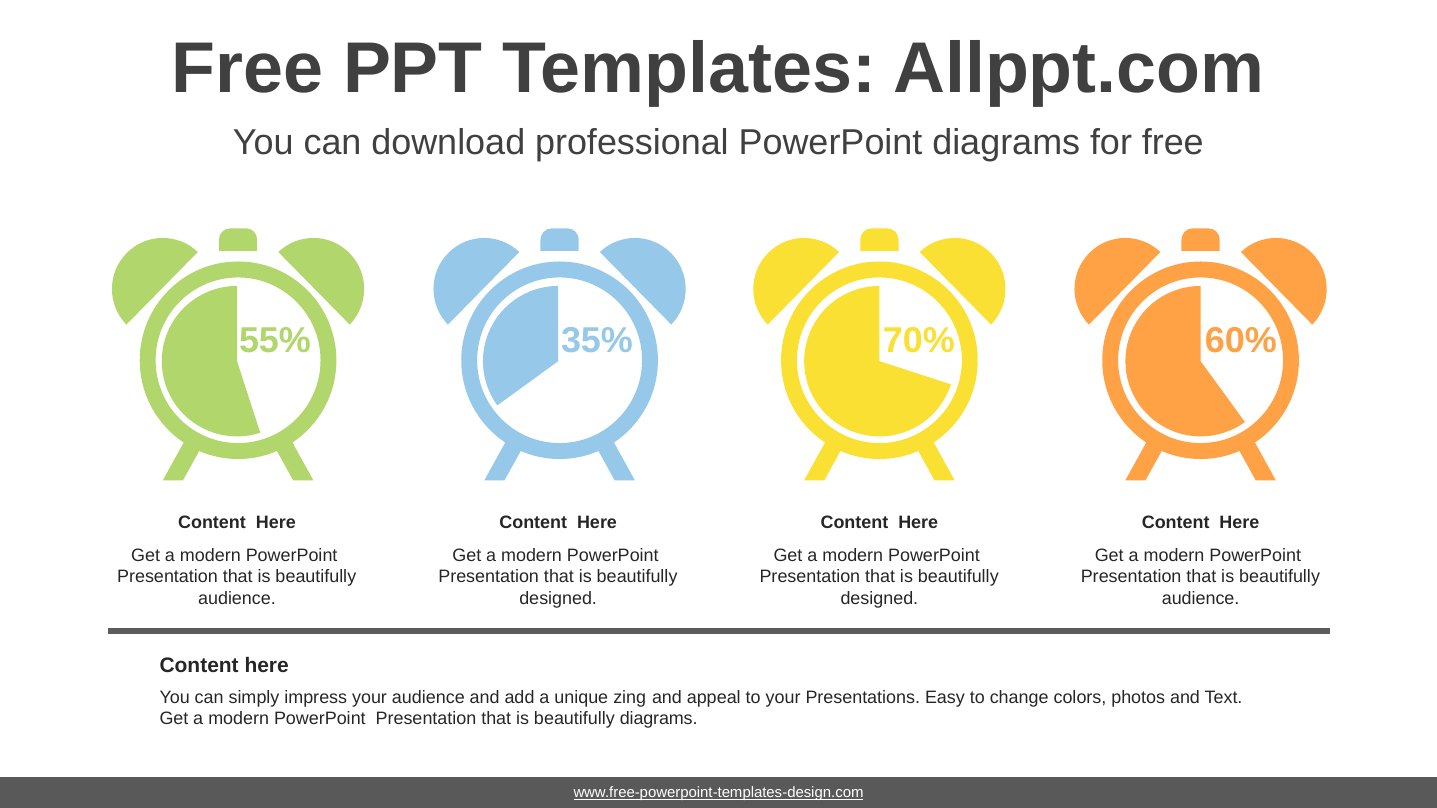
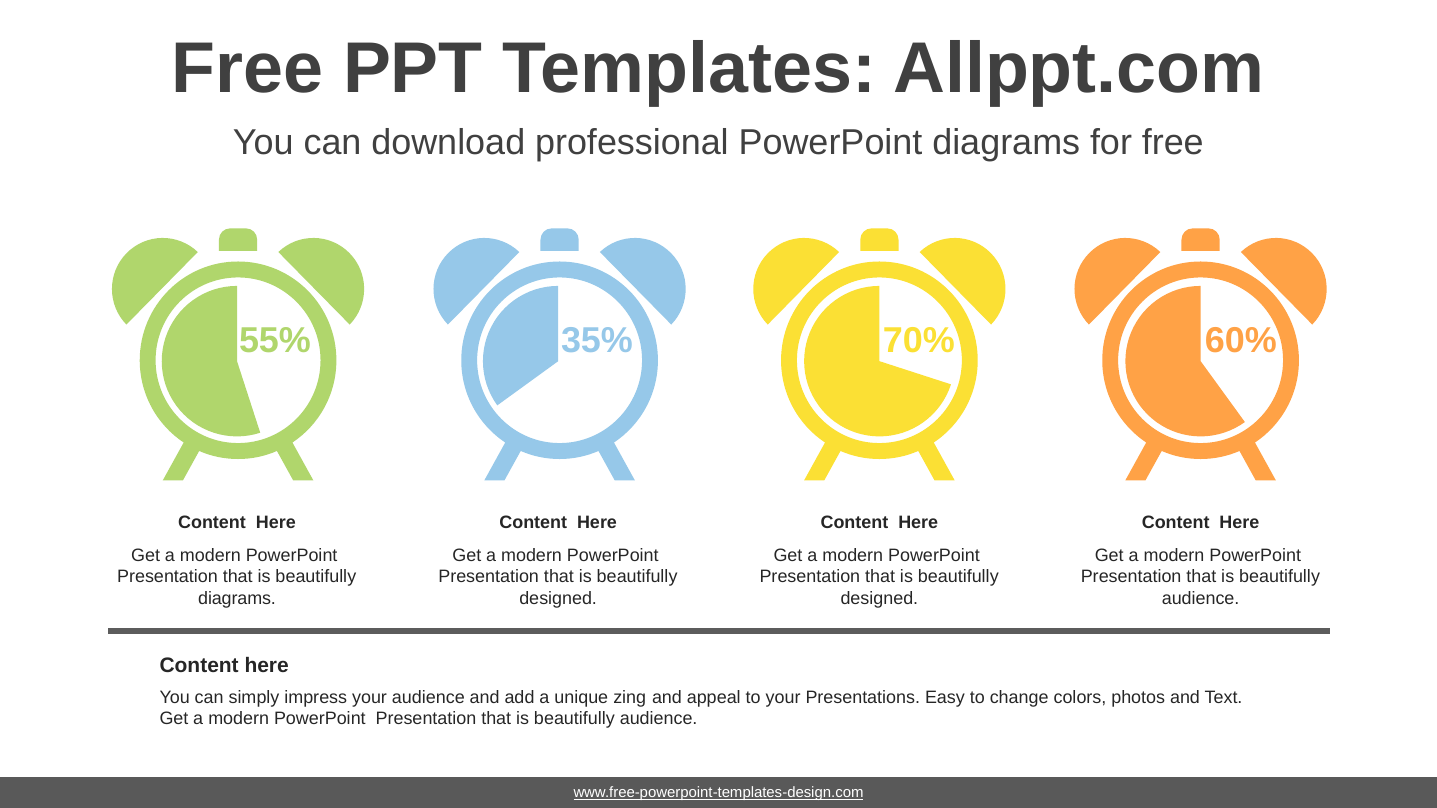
audience: audience -> diagrams (237, 599)
diagrams: diagrams -> audience (659, 719)
